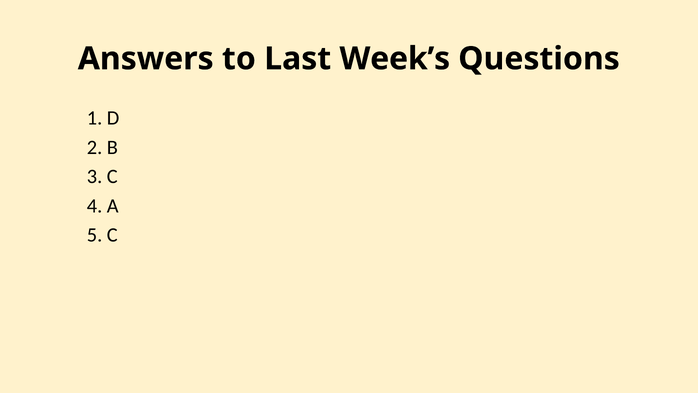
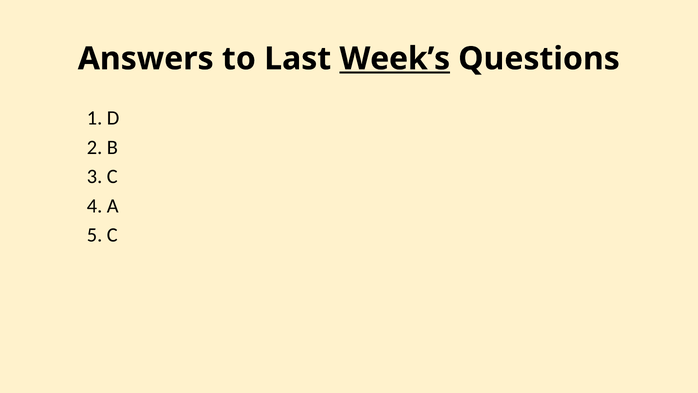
Week’s underline: none -> present (395, 59)
